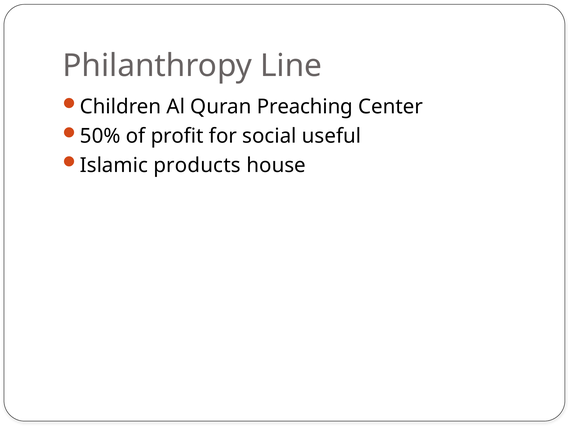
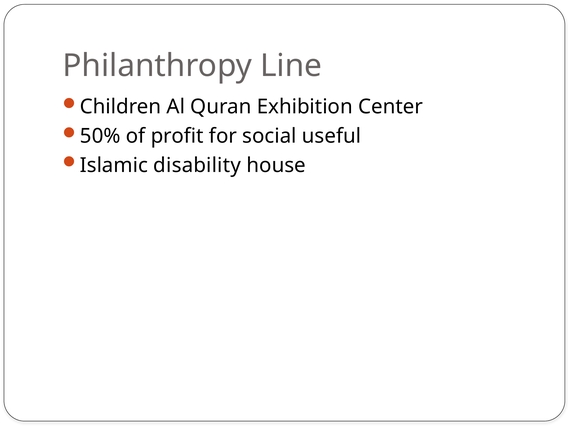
Preaching: Preaching -> Exhibition (305, 107)
products: products -> disability (197, 165)
